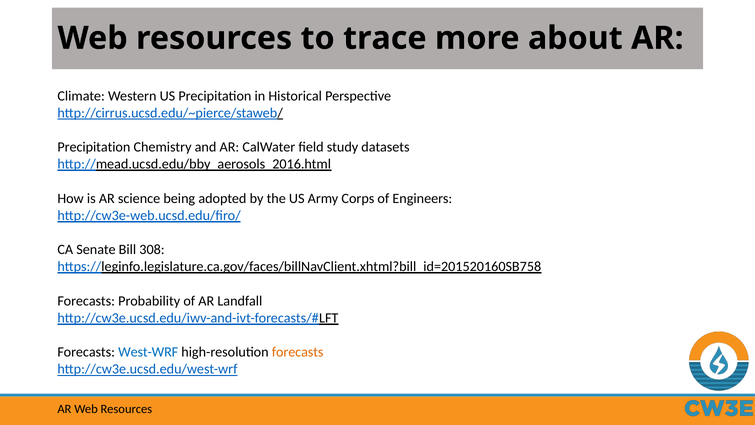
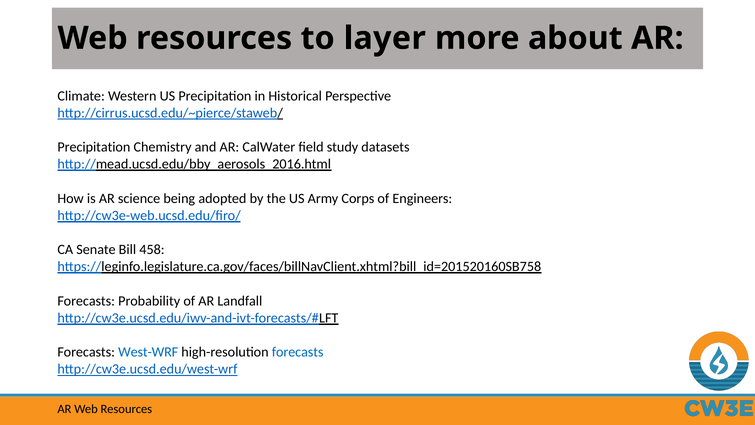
trace: trace -> layer (385, 38)
308: 308 -> 458 (152, 250)
forecasts colour: orange -> blue (298, 352)
